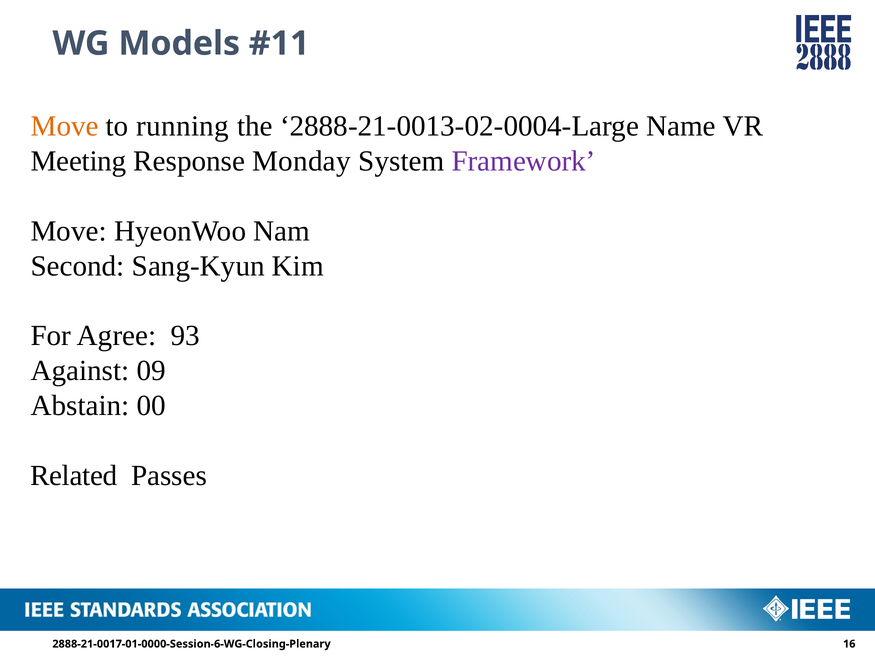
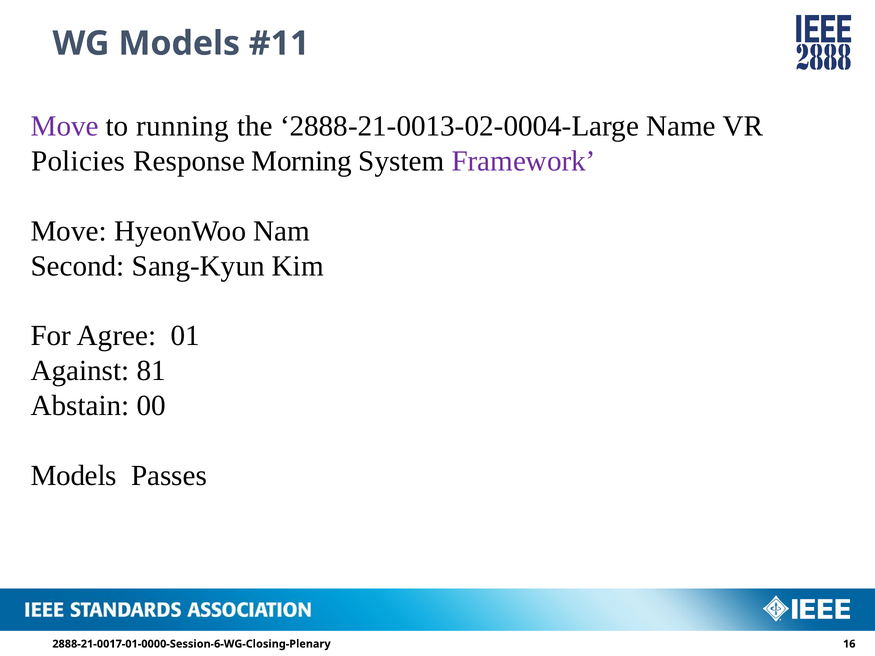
Move colour: orange -> purple (65, 126)
Meeting: Meeting -> Policies (78, 161)
Monday: Monday -> Morning (302, 161)
93: 93 -> 01 (185, 336)
09: 09 -> 81 (151, 371)
Related: Related -> Models (74, 476)
